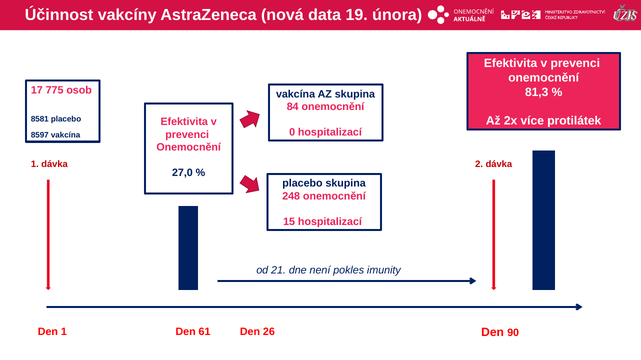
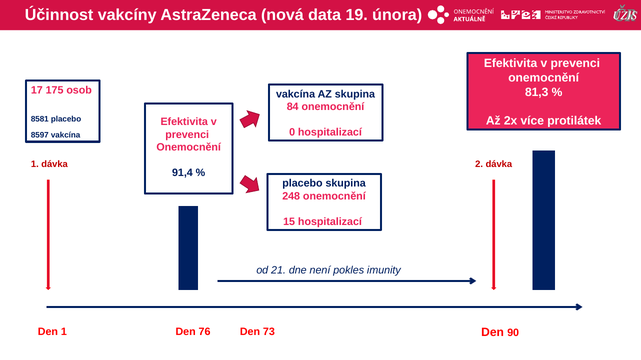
775: 775 -> 175 (55, 90)
27,0: 27,0 -> 91,4 (182, 173)
61: 61 -> 76 (205, 332)
26: 26 -> 73 (269, 332)
